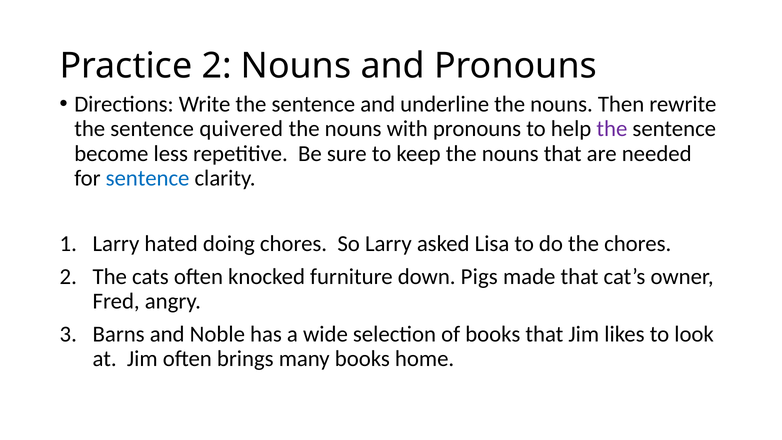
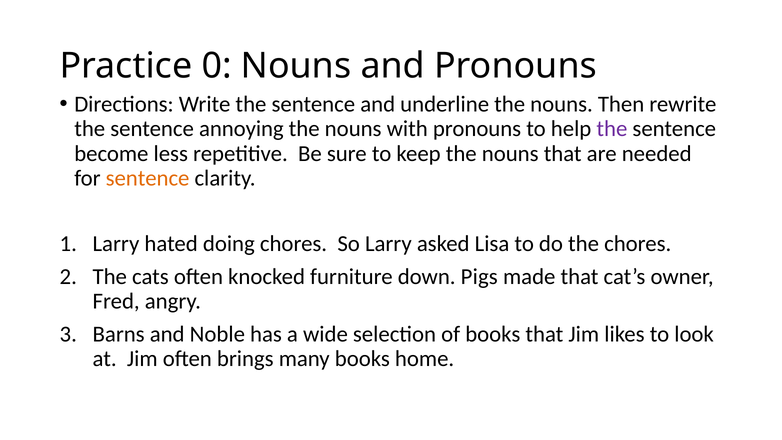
Practice 2: 2 -> 0 (217, 66)
quivered: quivered -> annoying (241, 129)
sentence colour: blue -> orange (148, 178)
